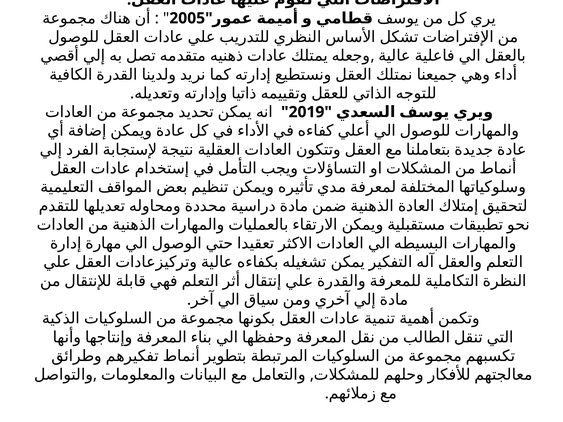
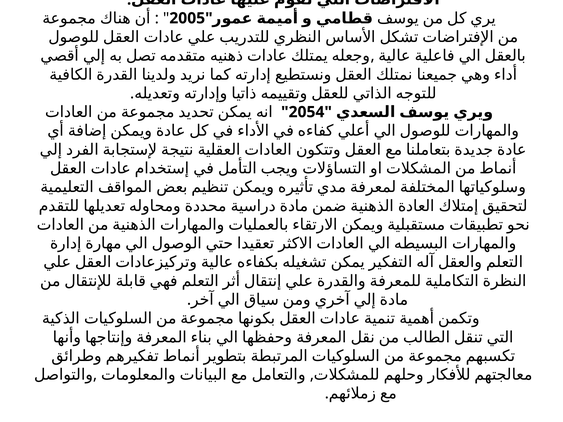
2019: 2019 -> 2054 (306, 112)
